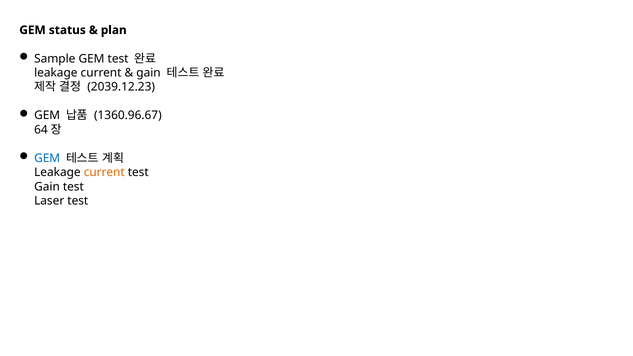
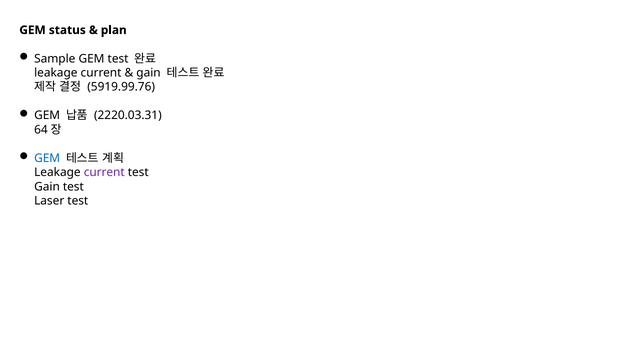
2039.12.23: 2039.12.23 -> 5919.99.76 (121, 87)
1360.96.67: 1360.96.67 -> 2220.03.31 (128, 116)
current colour: orange -> purple (104, 173)
